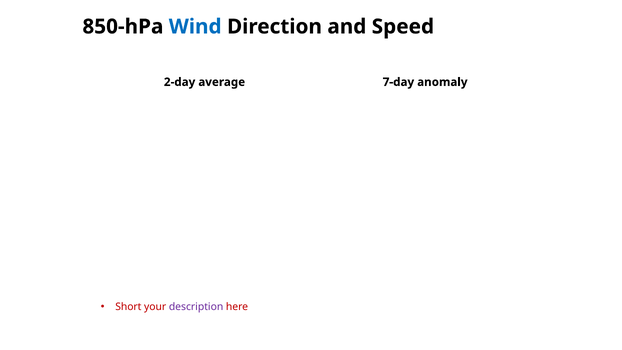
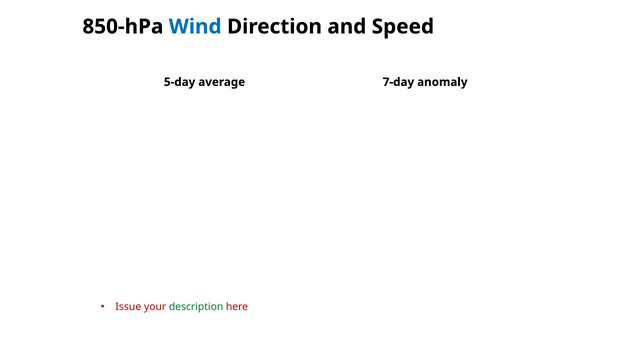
2-day: 2-day -> 5-day (180, 82)
Short: Short -> Issue (128, 307)
description colour: purple -> green (196, 307)
